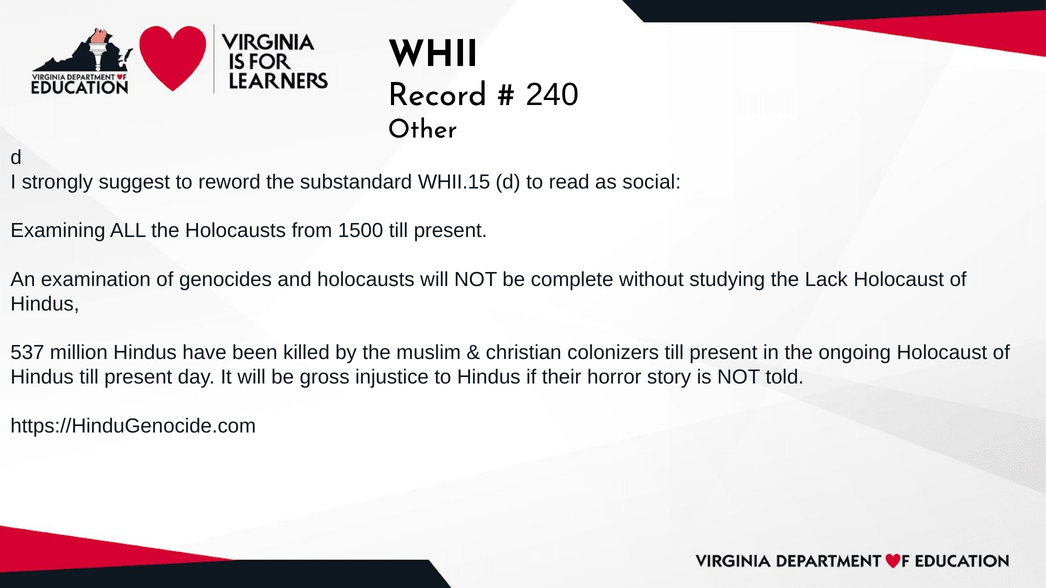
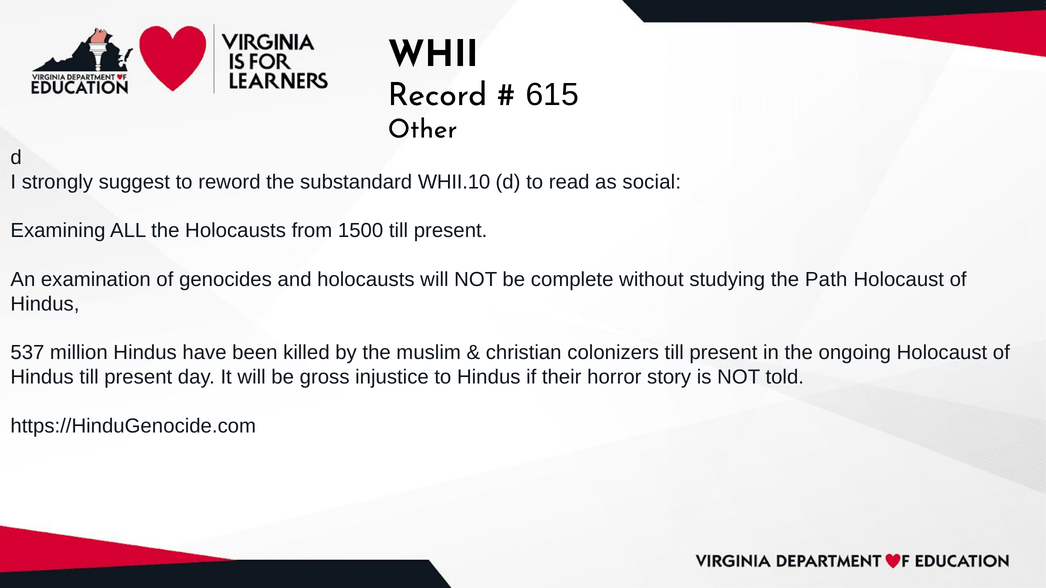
240: 240 -> 615 (552, 95)
WHII.15: WHII.15 -> WHII.10 (454, 182)
Lack: Lack -> Path (826, 280)
